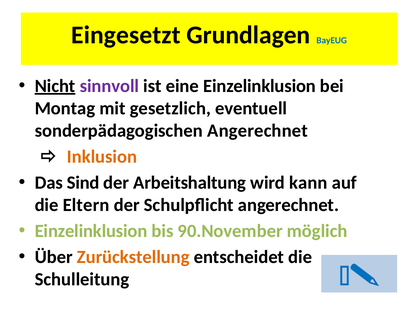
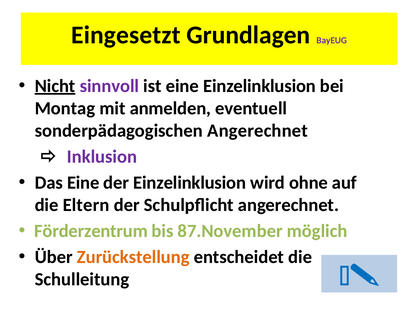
BayEUG colour: blue -> purple (332, 40)
gesetzlich: gesetzlich -> anmelden (170, 108)
Inklusion colour: orange -> purple (102, 156)
Das Sind: Sind -> Eine (83, 182)
der Arbeitshaltung: Arbeitshaltung -> Einzelinklusion (190, 182)
kann: kann -> ohne (308, 182)
Einzelinklusion: Einzelinklusion -> Förderzentrum (91, 231)
90.November: 90.November -> 87.November (230, 231)
